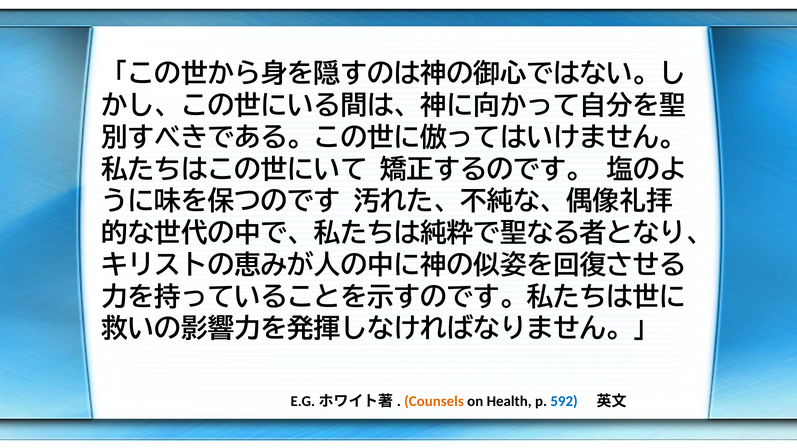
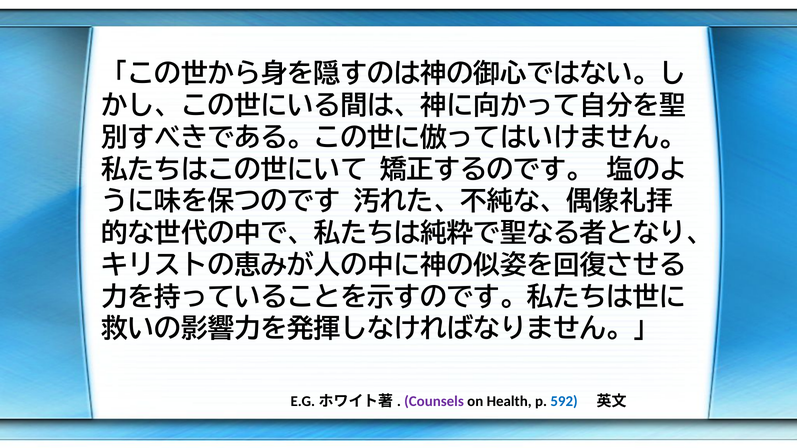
Counsels colour: orange -> purple (434, 402)
